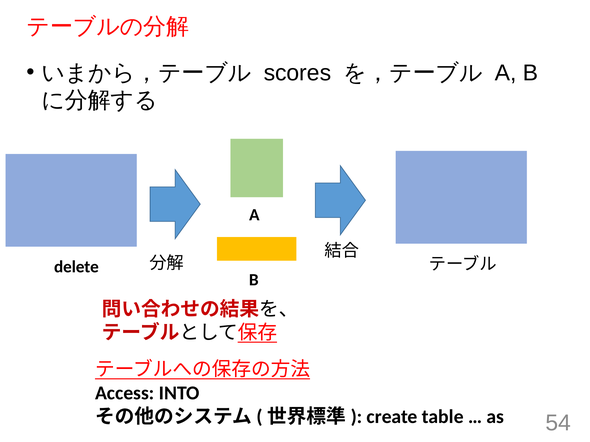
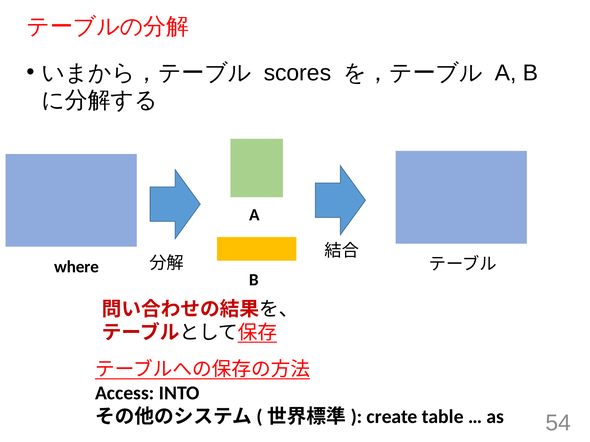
delete: delete -> where (76, 267)
